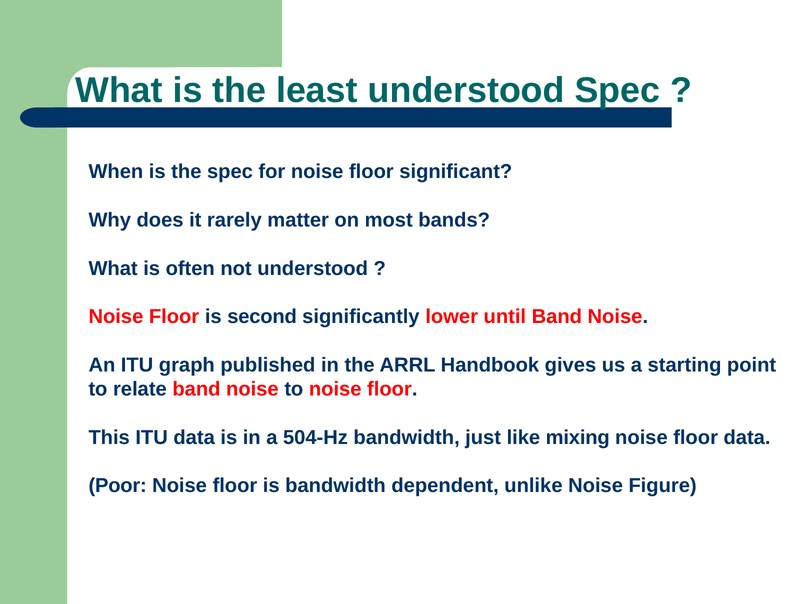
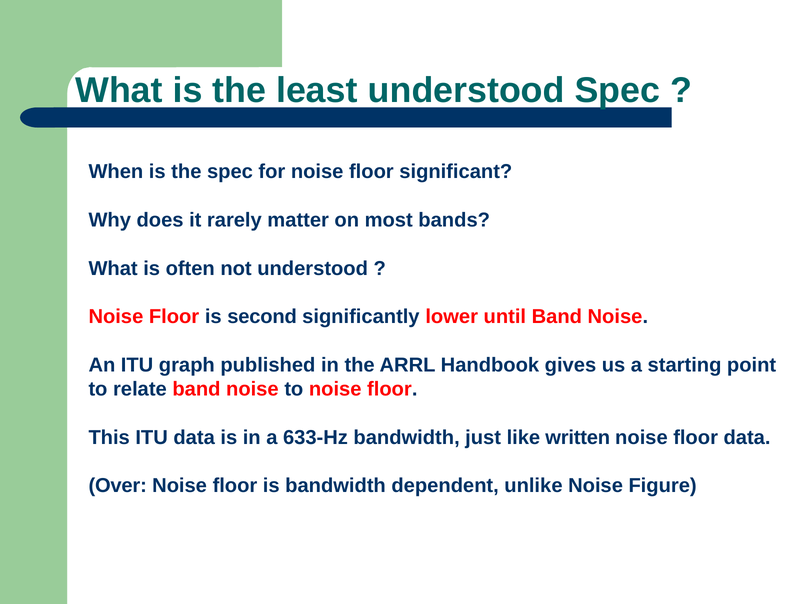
504-Hz: 504-Hz -> 633-Hz (315, 438)
mixing: mixing -> written (578, 438)
Poor: Poor -> Over (118, 486)
